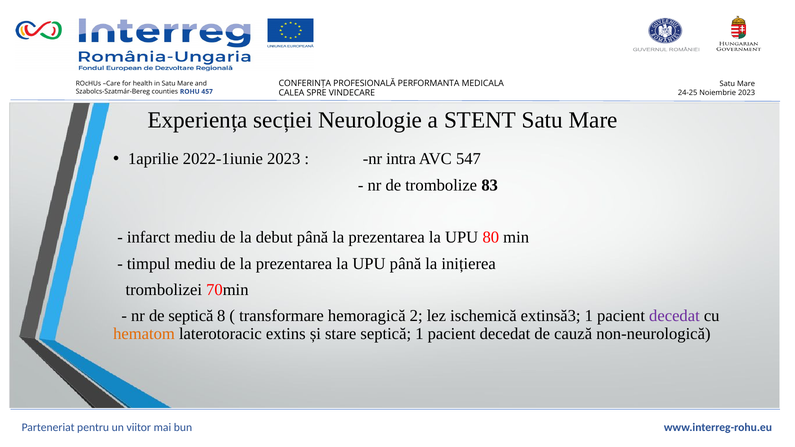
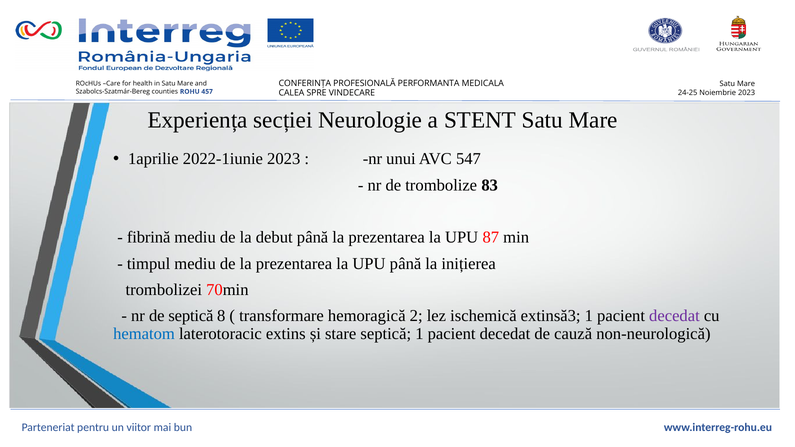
intra: intra -> unui (401, 159)
infarct: infarct -> fibrină (149, 237)
80: 80 -> 87 (491, 237)
hematom colour: orange -> blue (144, 334)
